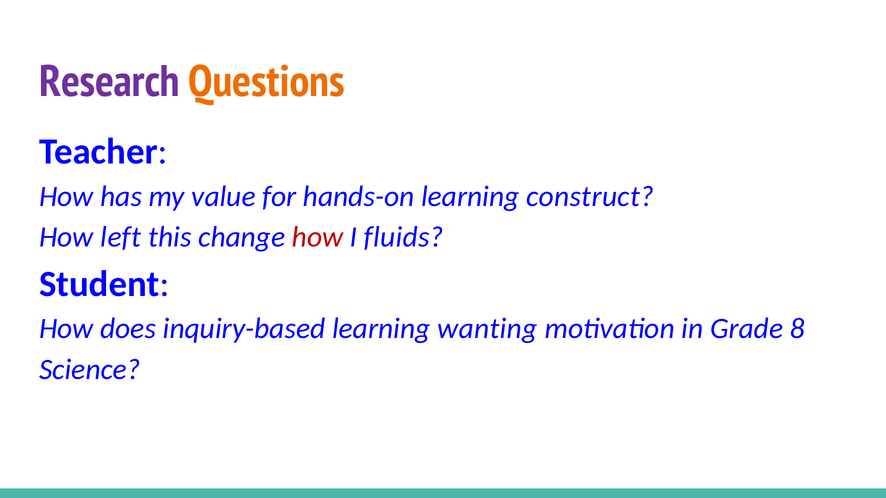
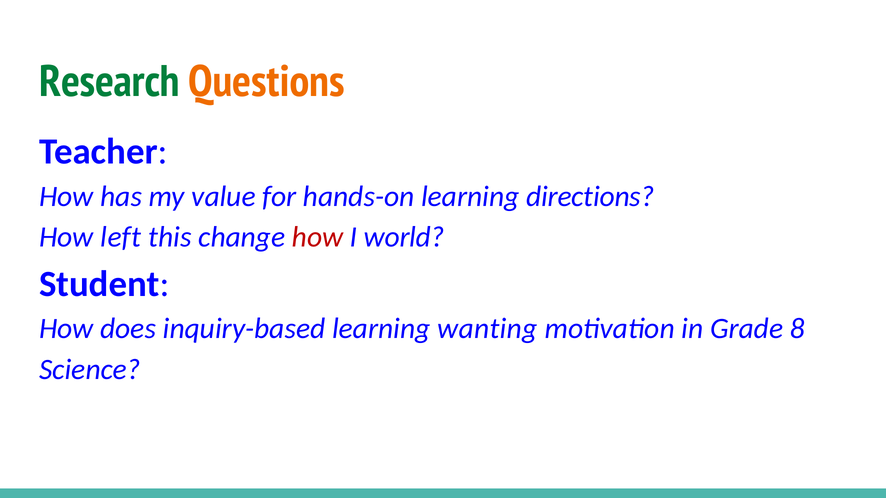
Research colour: purple -> green (109, 82)
construct: construct -> directions (590, 197)
fluids: fluids -> world (404, 237)
